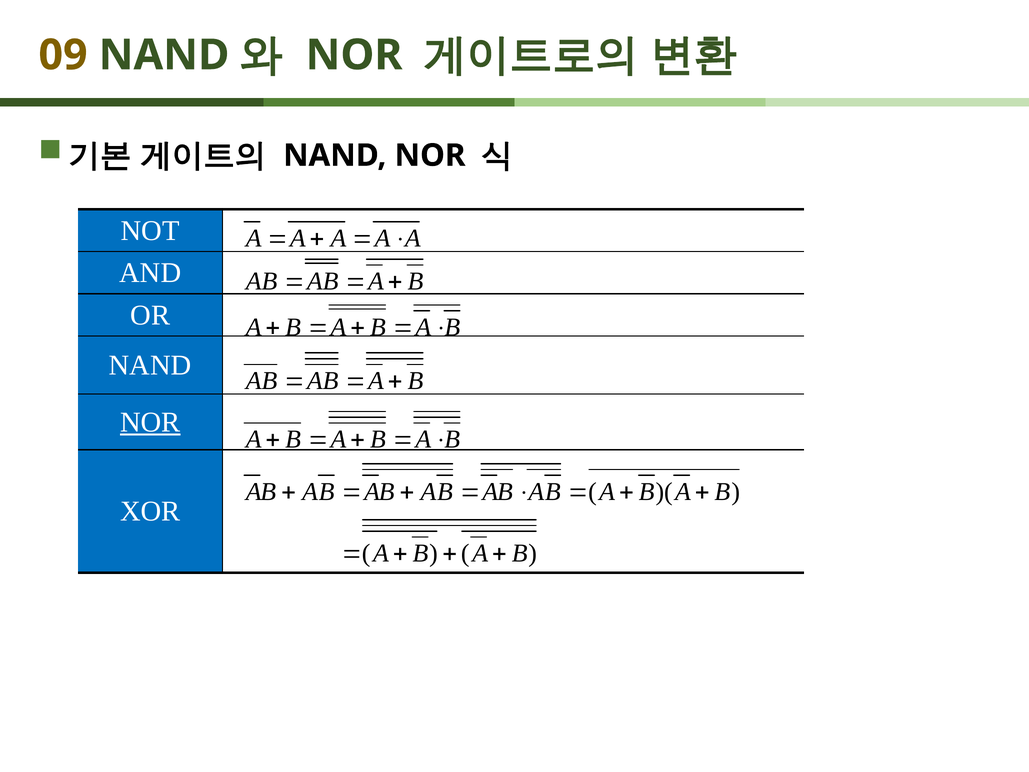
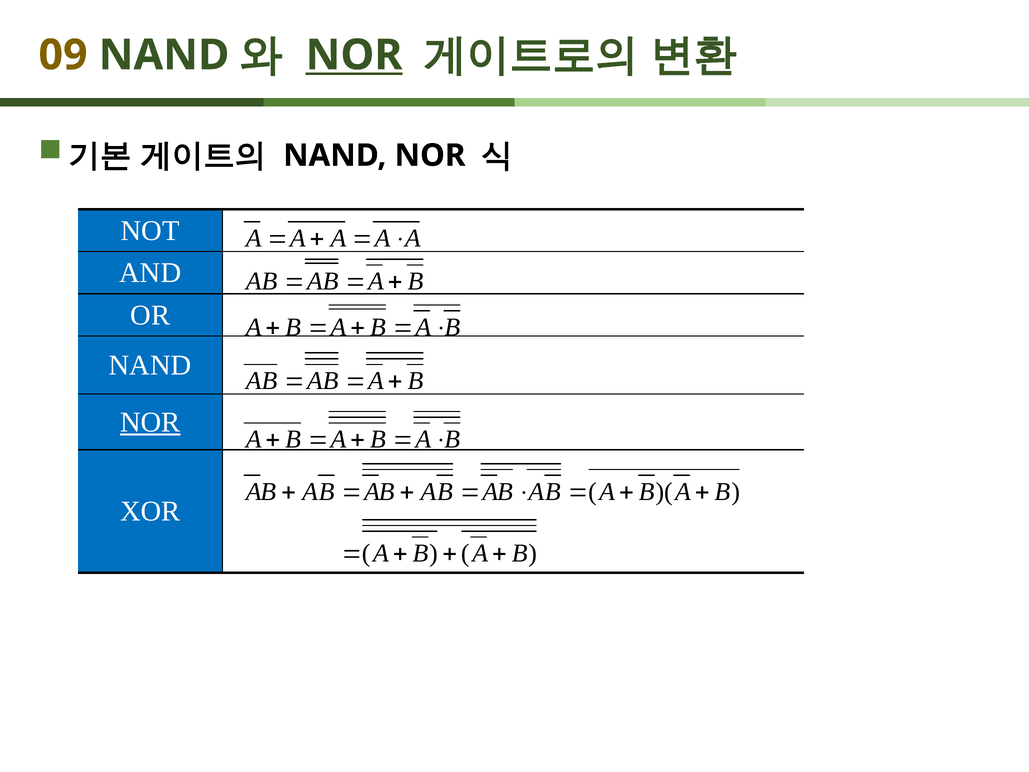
NOR underline: none -> present (354, 55)
